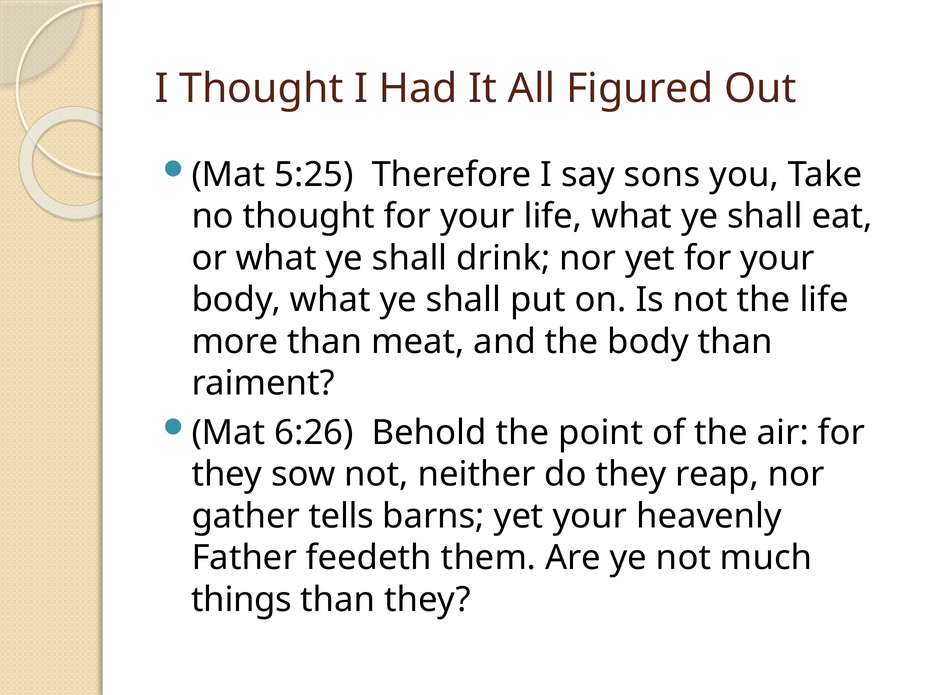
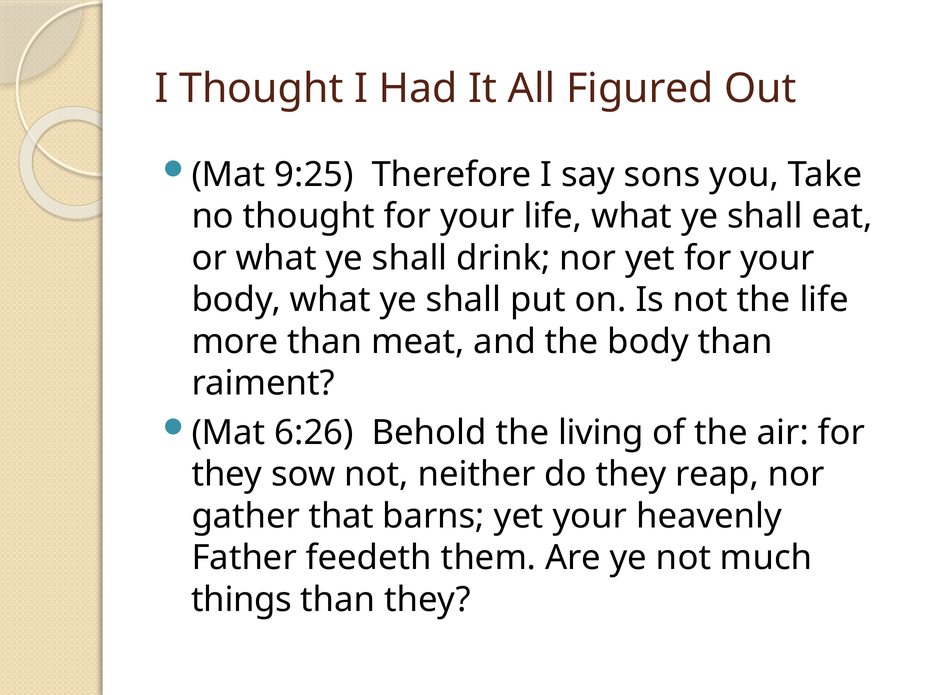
5:25: 5:25 -> 9:25 (314, 174)
point: point -> living (601, 432)
tells: tells -> that (341, 516)
